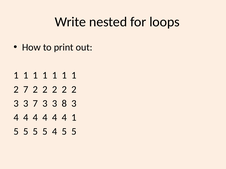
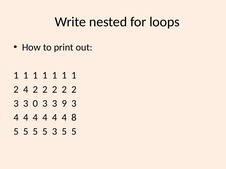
2 7: 7 -> 4 (26, 90)
3 7: 7 -> 0 (35, 104)
8: 8 -> 9 (64, 104)
4 1: 1 -> 8 (74, 118)
5 4: 4 -> 3 (55, 132)
